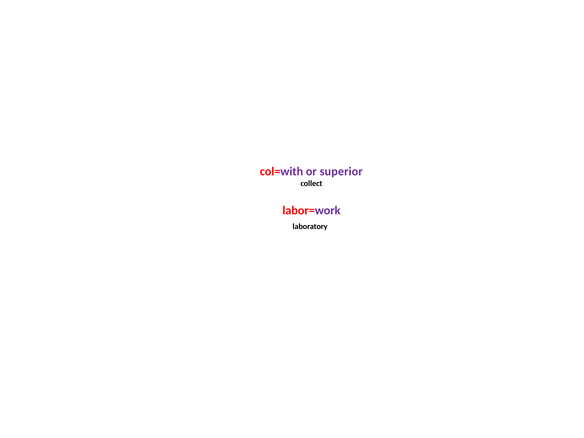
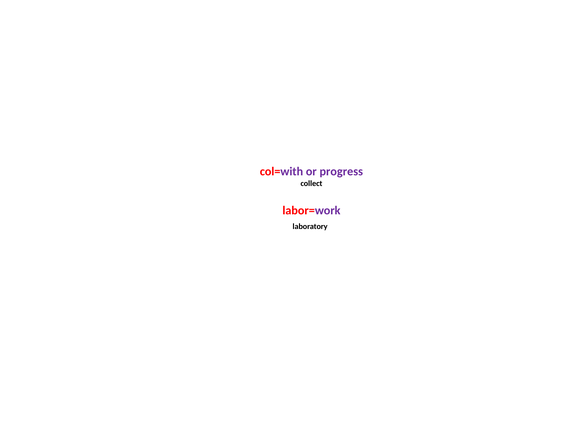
superior: superior -> progress (341, 172)
